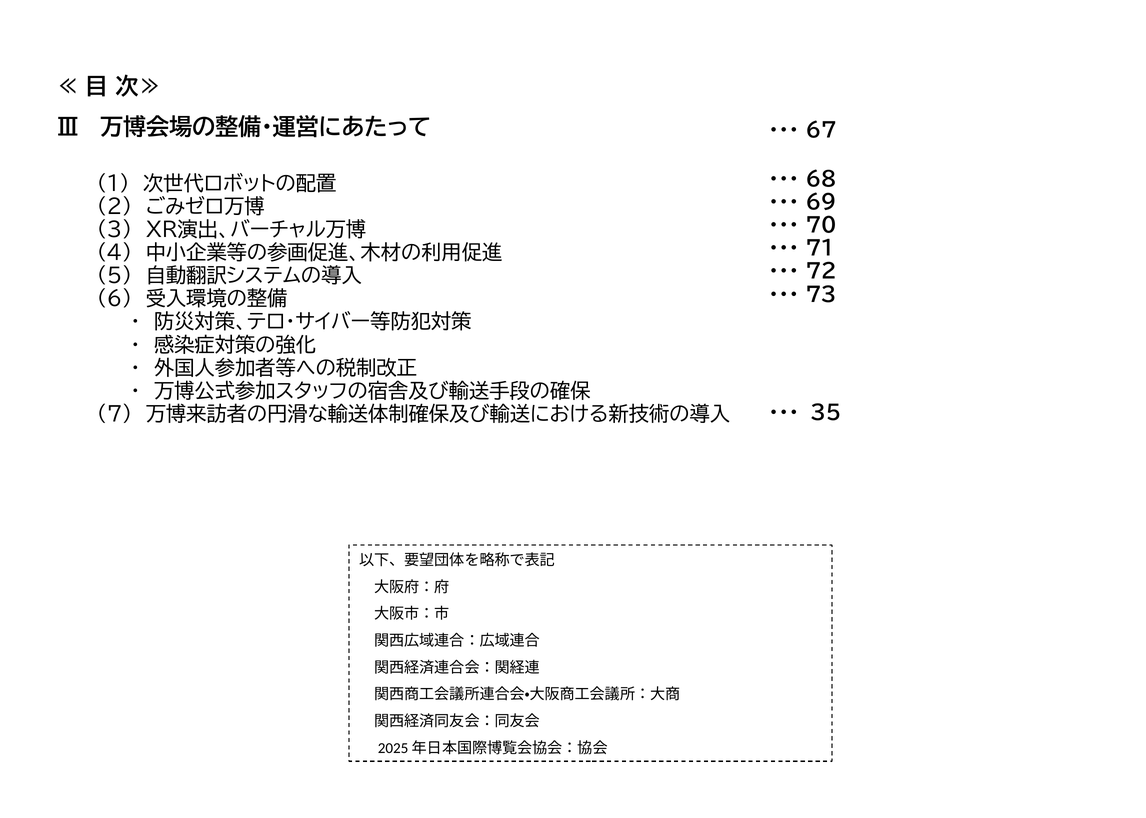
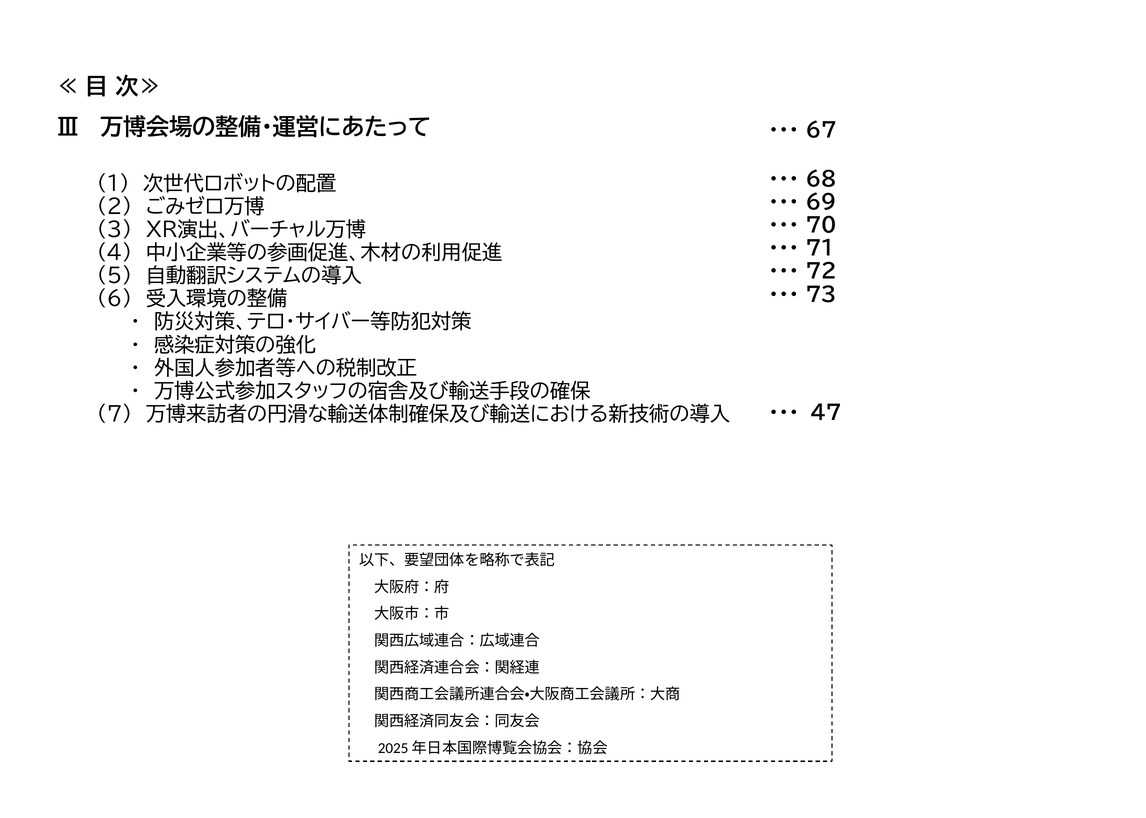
35: 35 -> 47 (826, 413)
